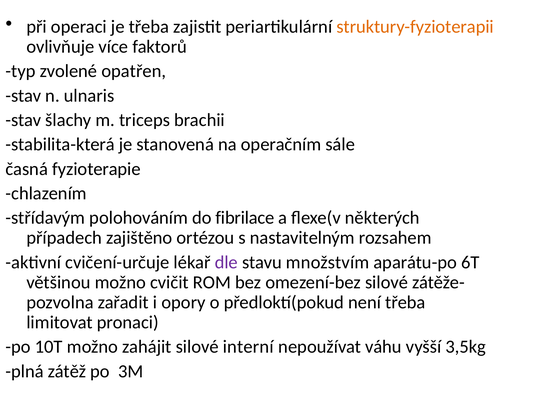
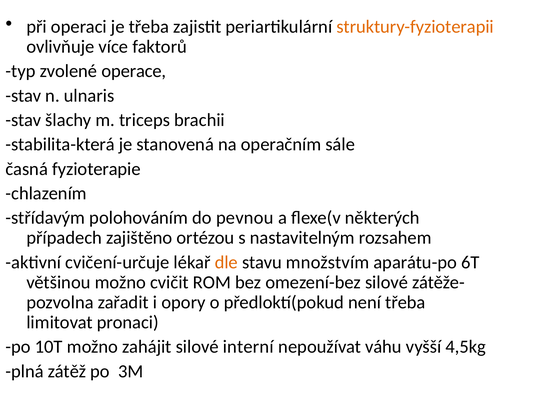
opatřen: opatřen -> operace (134, 71)
fibrilace: fibrilace -> pevnou (245, 218)
dle colour: purple -> orange (226, 262)
3,5kg: 3,5kg -> 4,5kg (466, 347)
